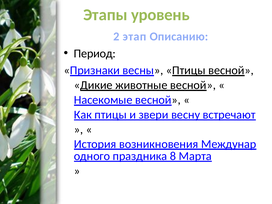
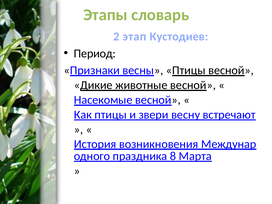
уровень: уровень -> словарь (160, 15)
Описанию: Описанию -> Кустодиев (179, 36)
